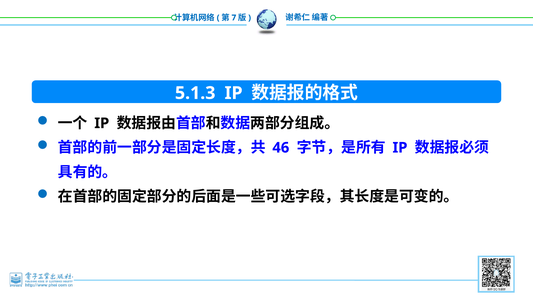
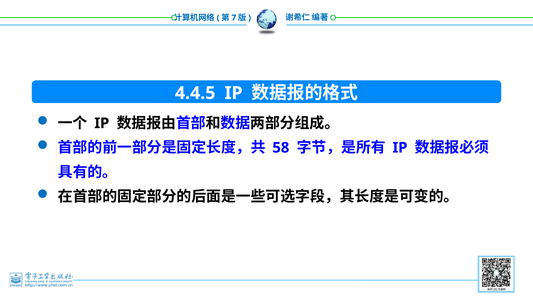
5.1.3: 5.1.3 -> 4.4.5 (195, 93)
46: 46 -> 58 (281, 148)
